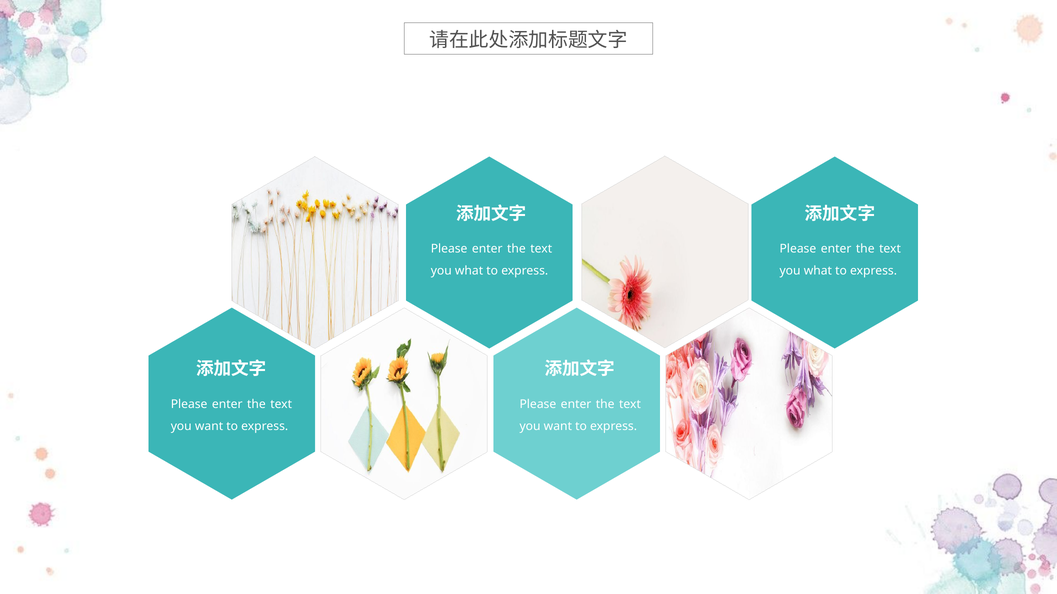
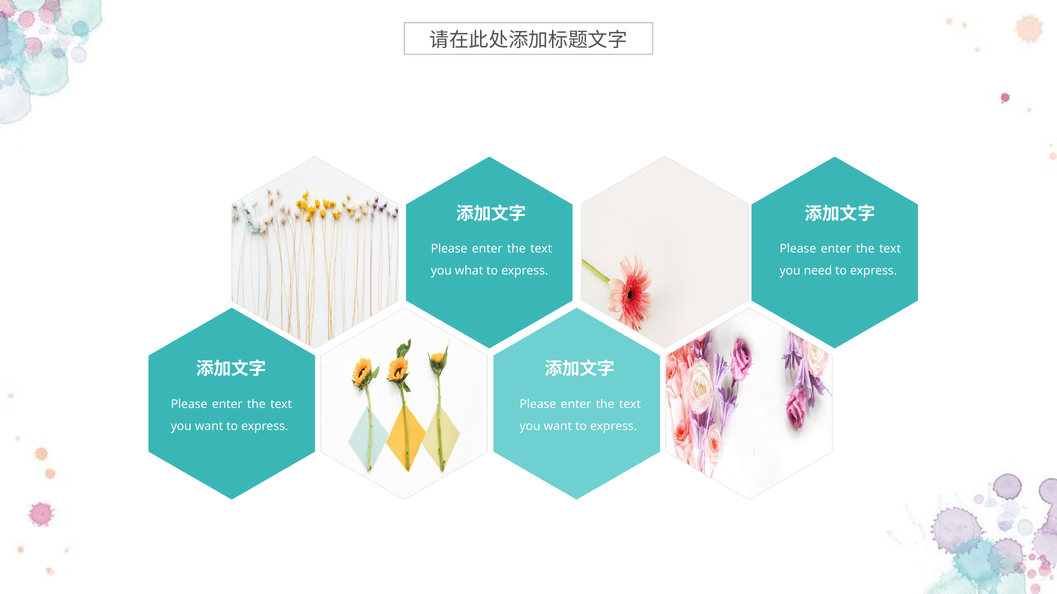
what: what -> need (818, 271)
